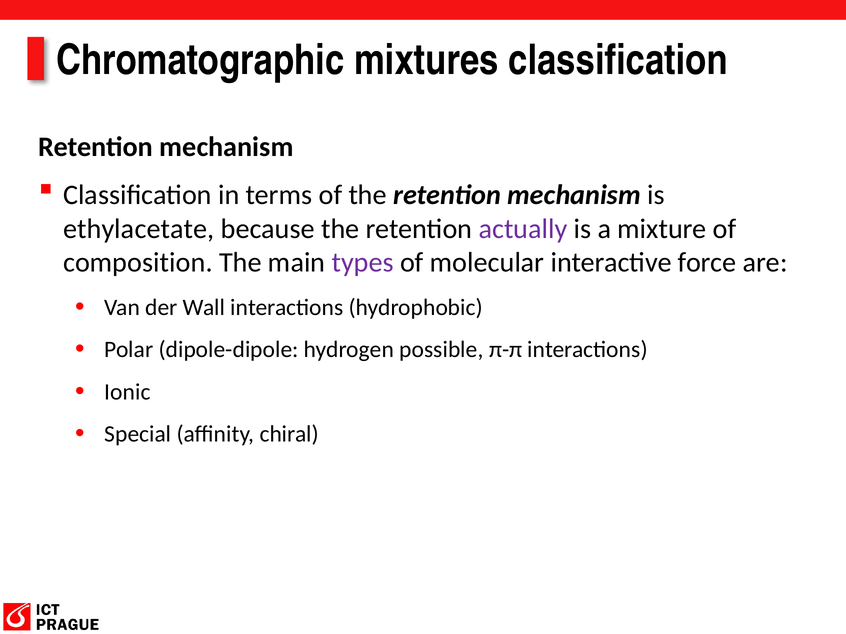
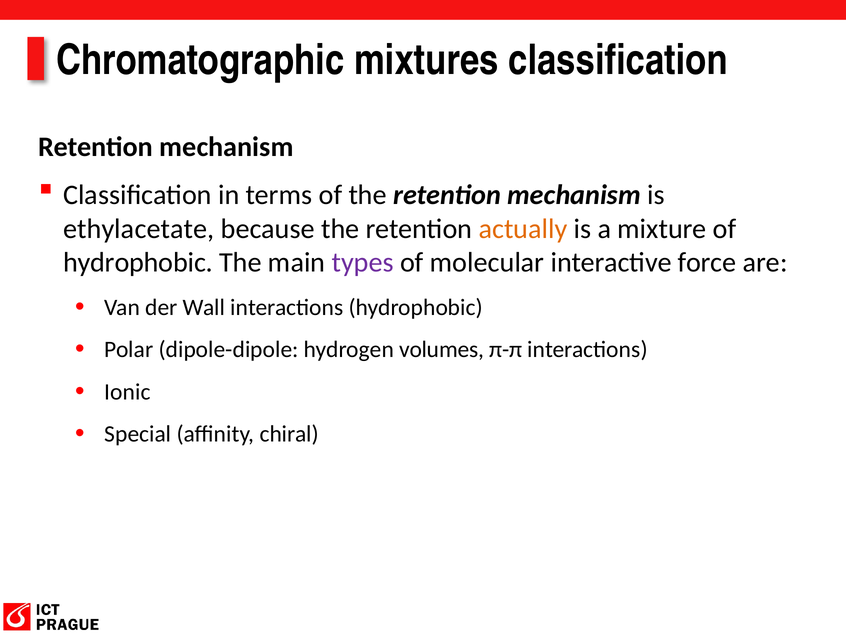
actually colour: purple -> orange (523, 229)
composition: composition -> hydrophobic (138, 263)
possible: possible -> volumes (442, 350)
